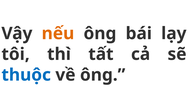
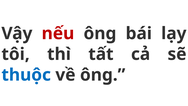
nếu colour: orange -> red (58, 33)
